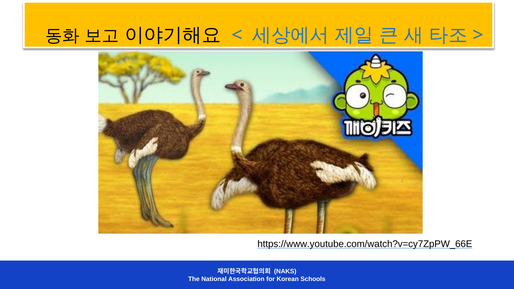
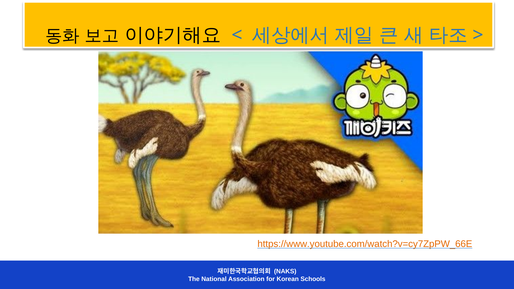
https://www.youtube.com/watch?v=cy7ZpPW_66E colour: black -> orange (365, 244)
